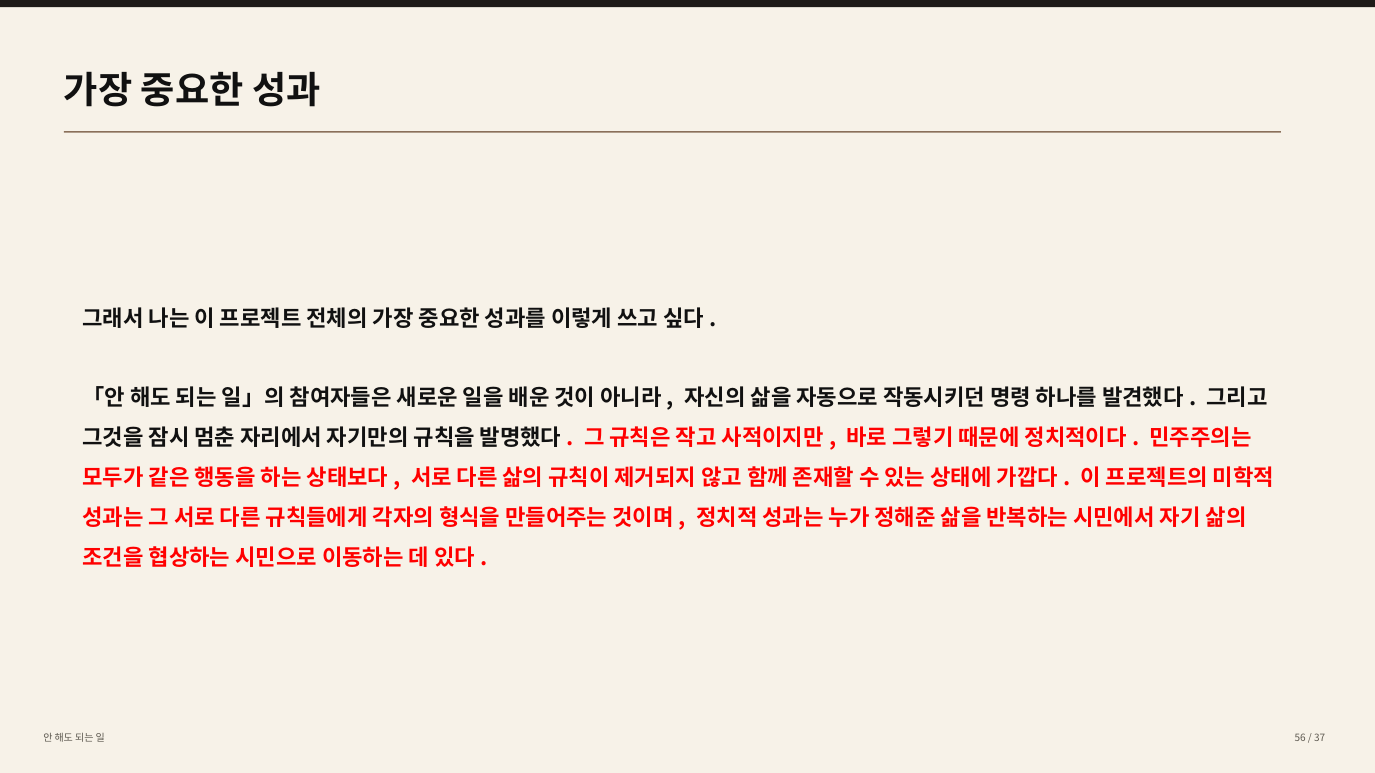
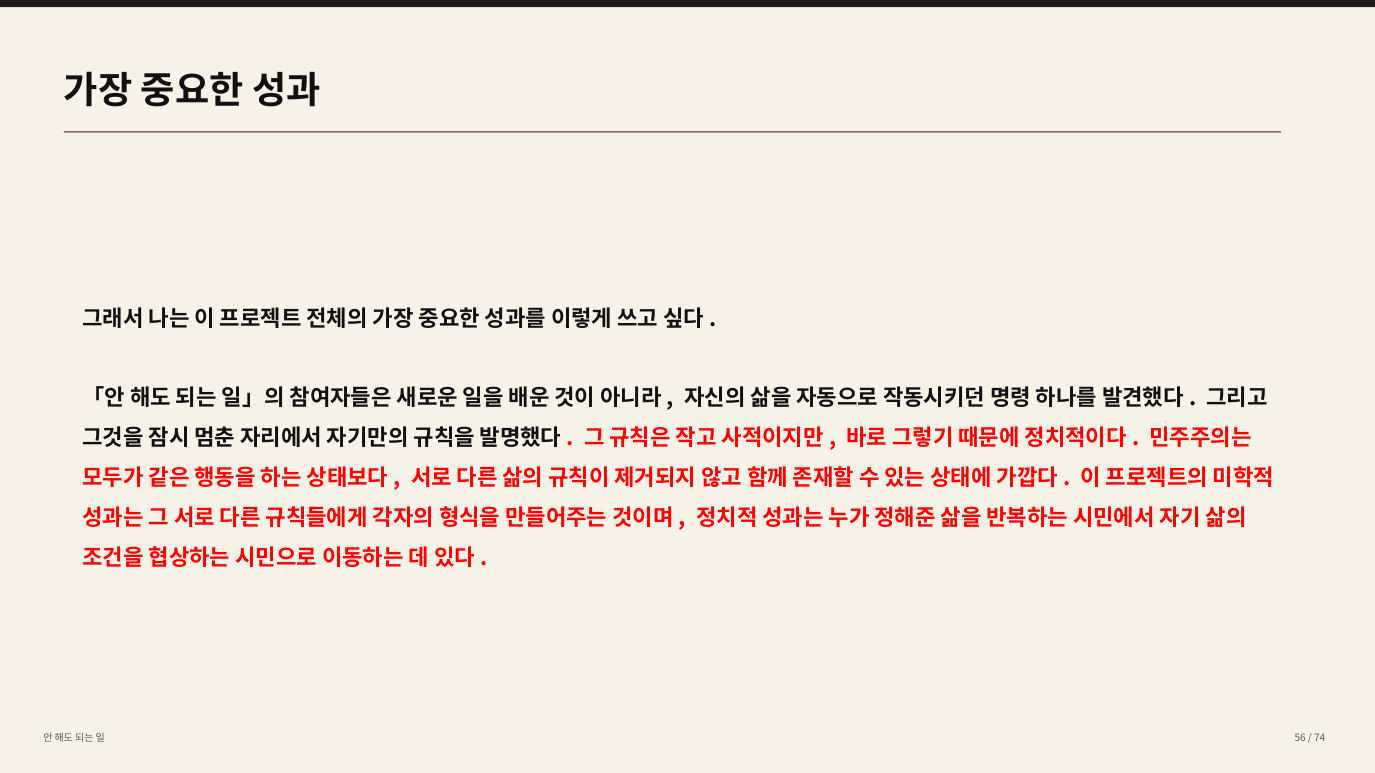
37: 37 -> 74 (1320, 739)
